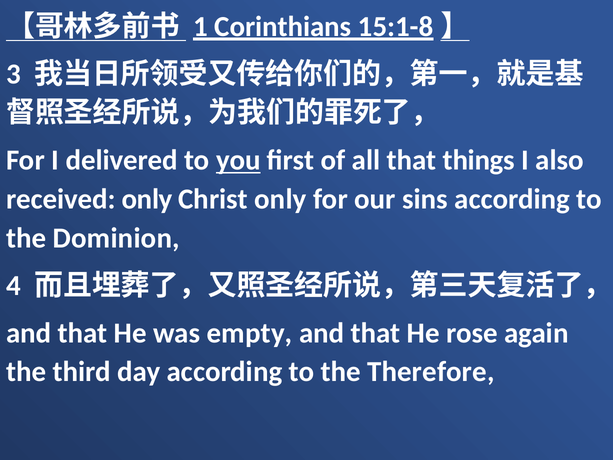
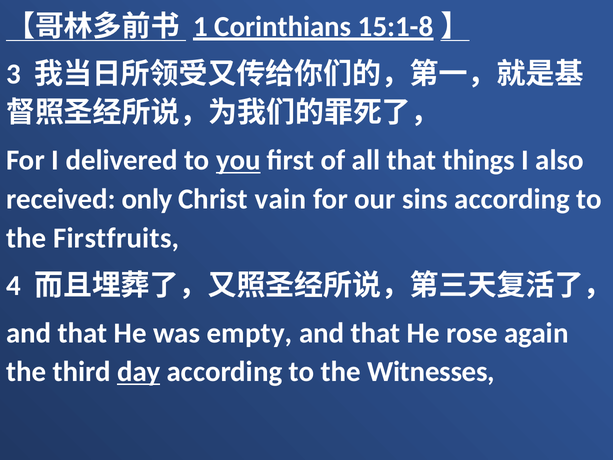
Christ only: only -> vain (280, 199)
Dominion: Dominion -> Firstfruits (116, 238)
day underline: none -> present (139, 372)
Therefore: Therefore -> Witnesses (431, 372)
